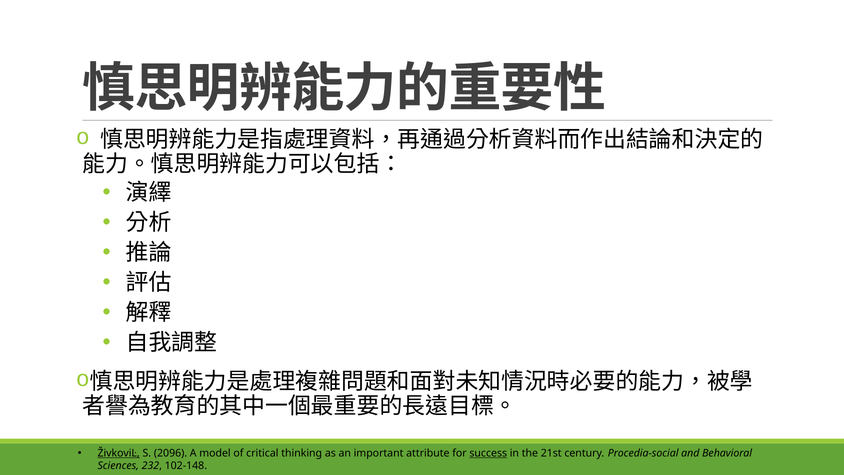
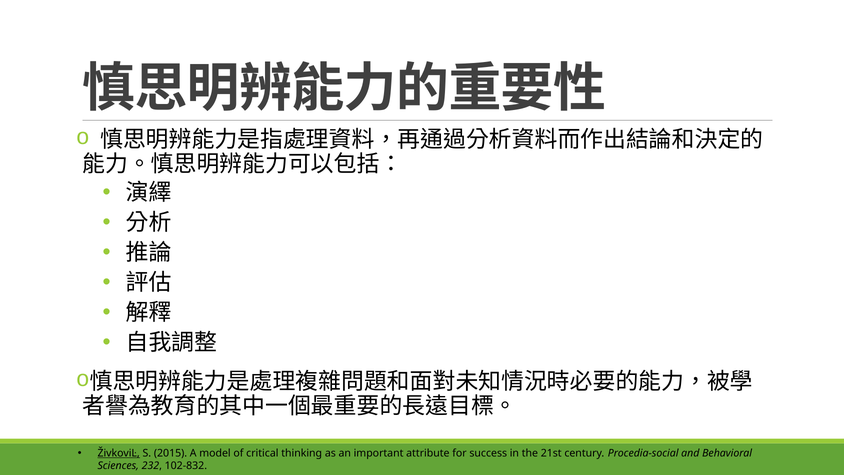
2096: 2096 -> 2015 (171, 453)
success underline: present -> none (488, 453)
102-148: 102-148 -> 102-832 (186, 466)
